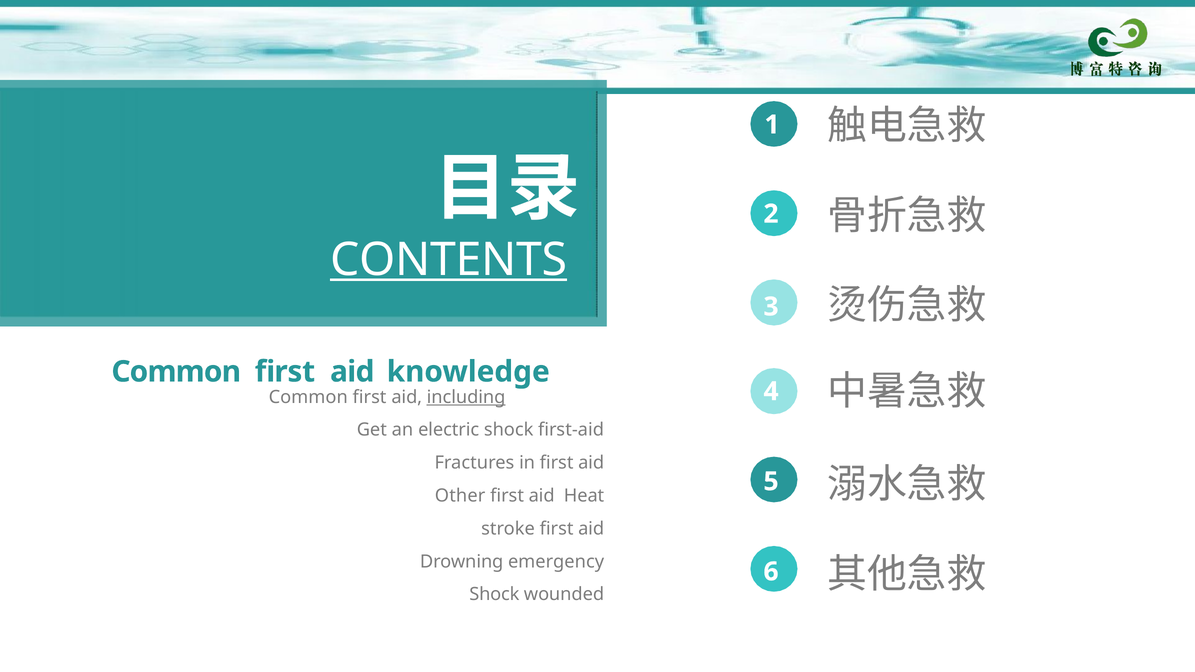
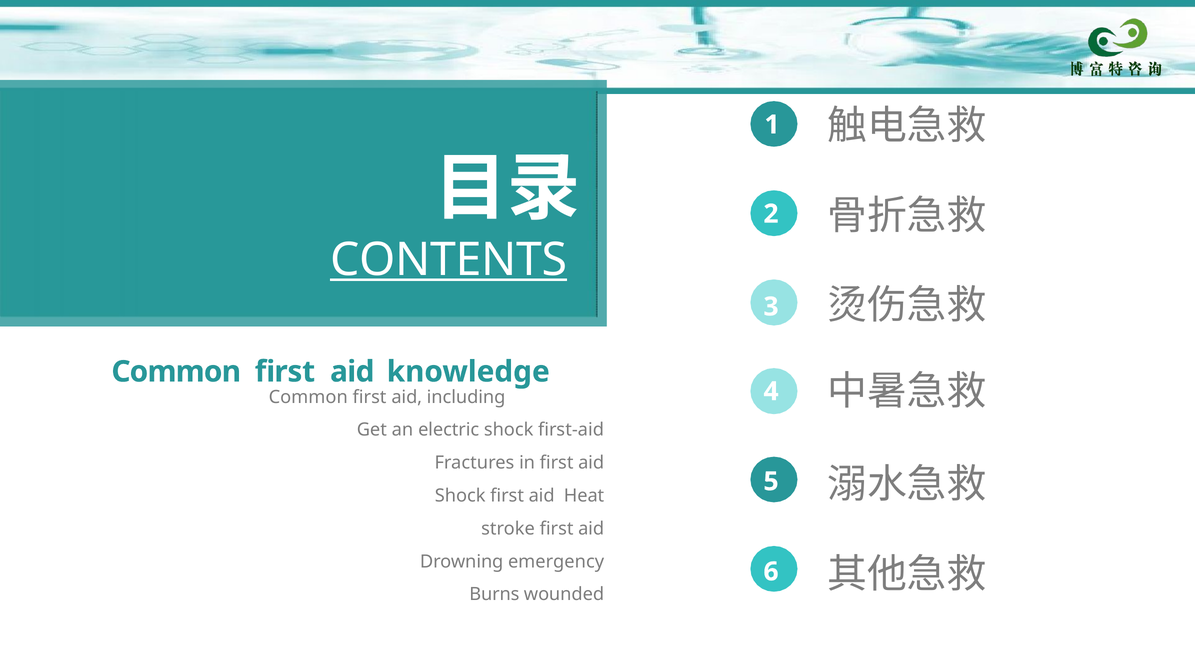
including underline: present -> none (466, 397)
Other: Other -> Shock (460, 496)
Shock: Shock -> Burns (494, 595)
